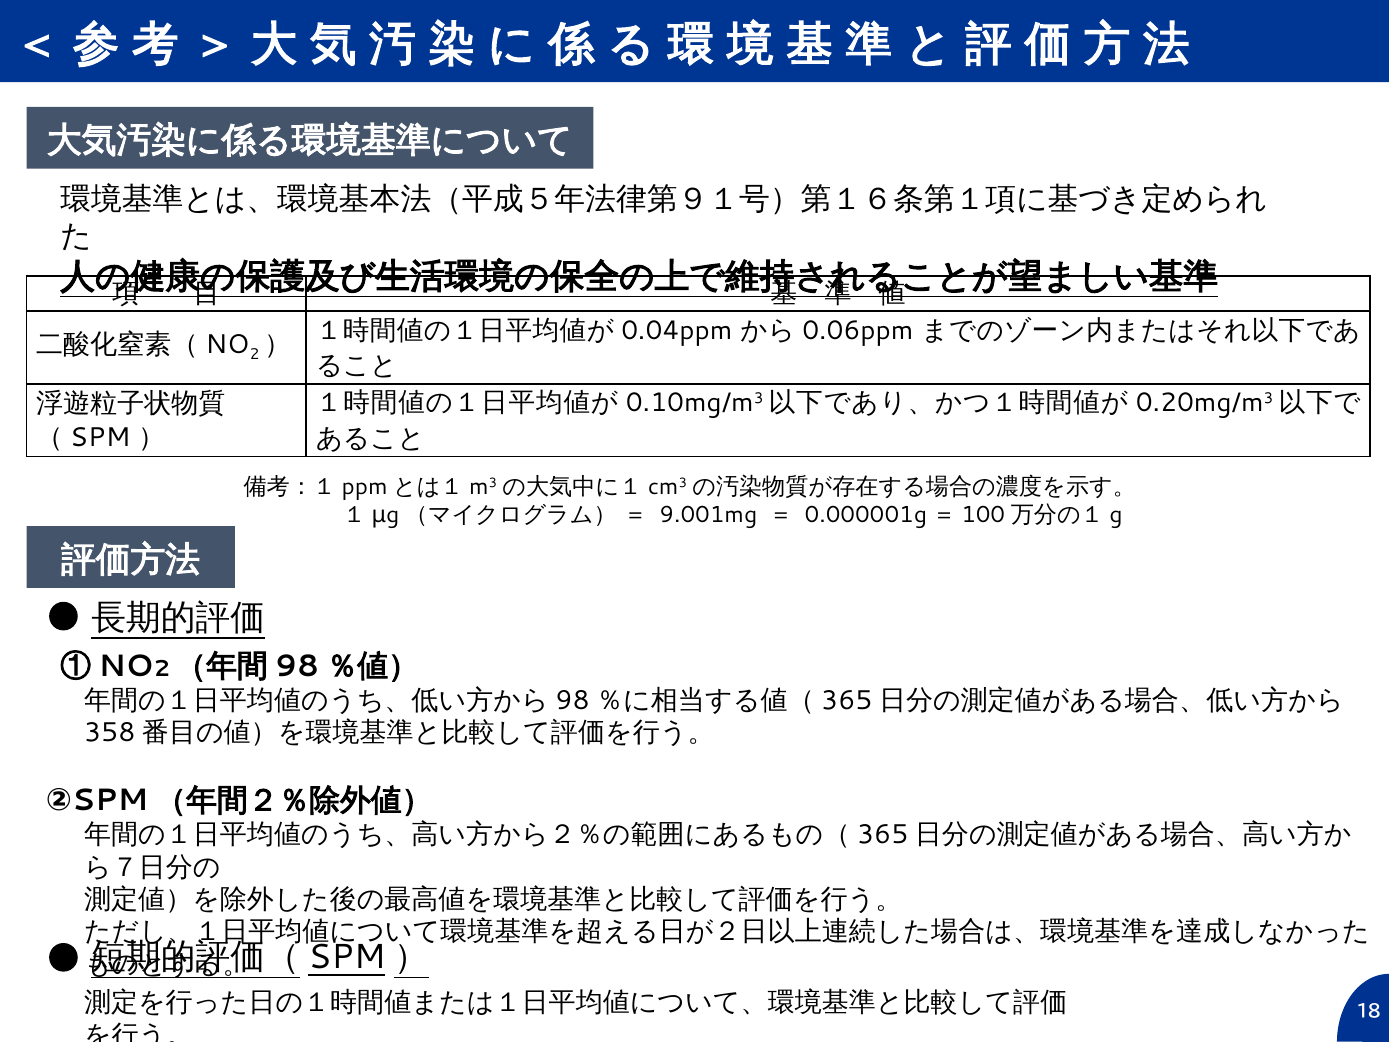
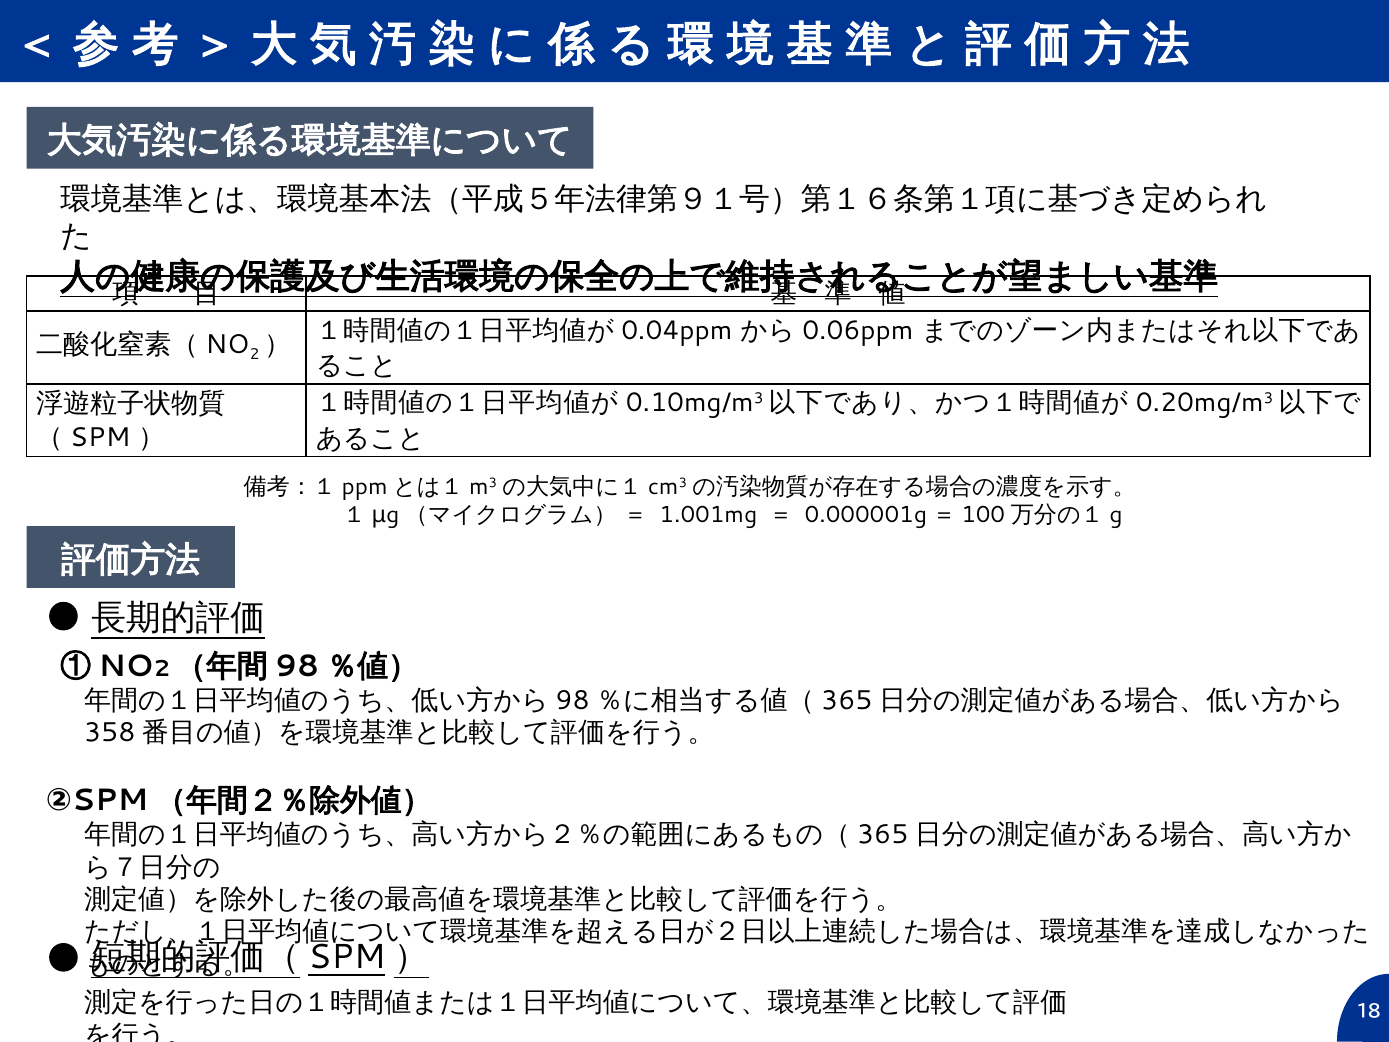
9.001mg: 9.001mg -> 1.001mg (708, 515)
